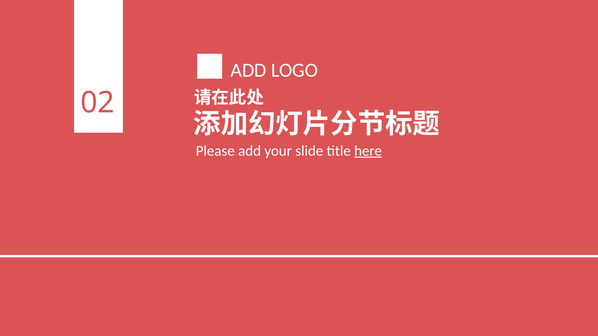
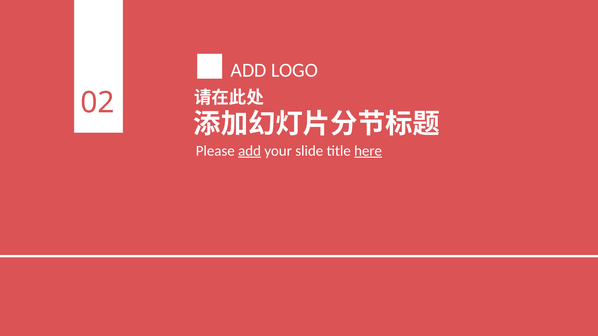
add underline: none -> present (250, 151)
